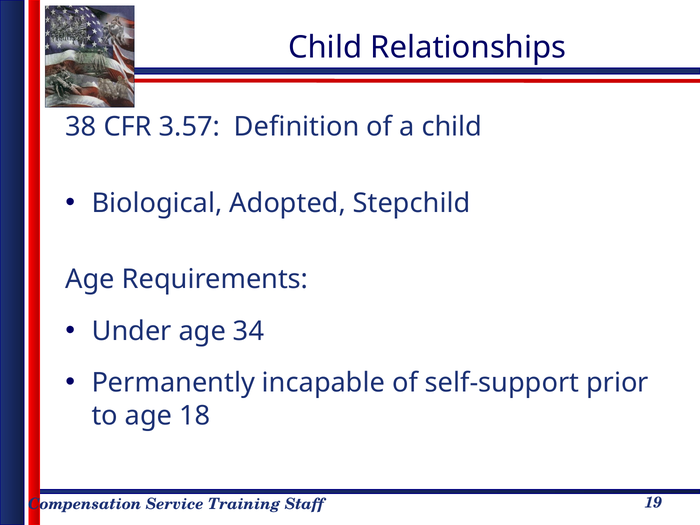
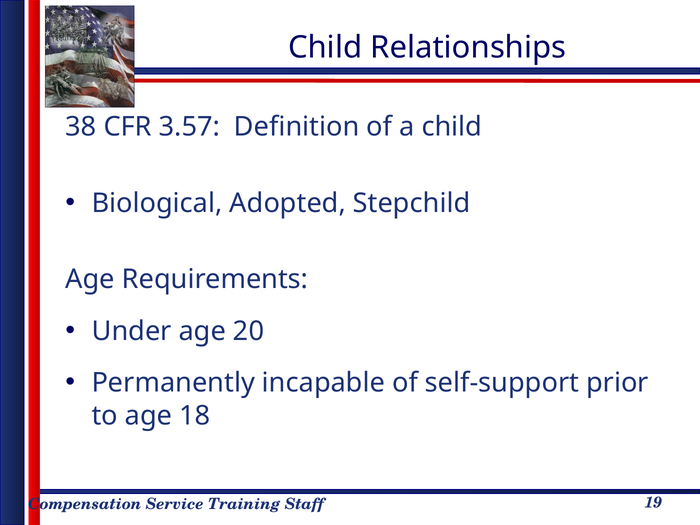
34: 34 -> 20 (249, 331)
